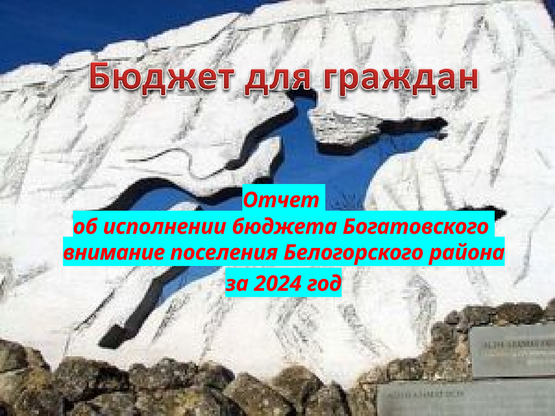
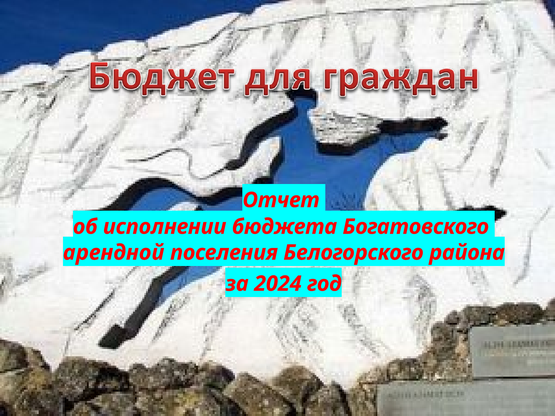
внимание: внимание -> арендной (114, 253)
